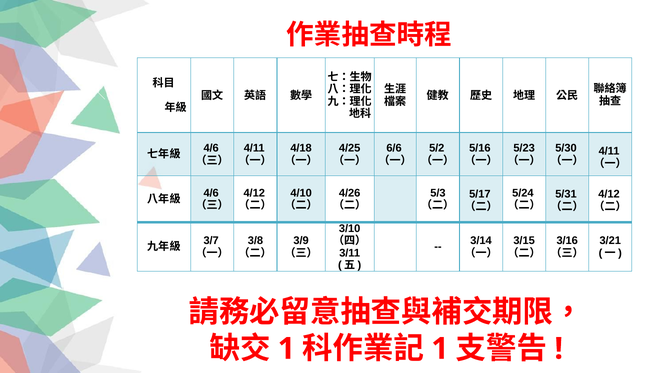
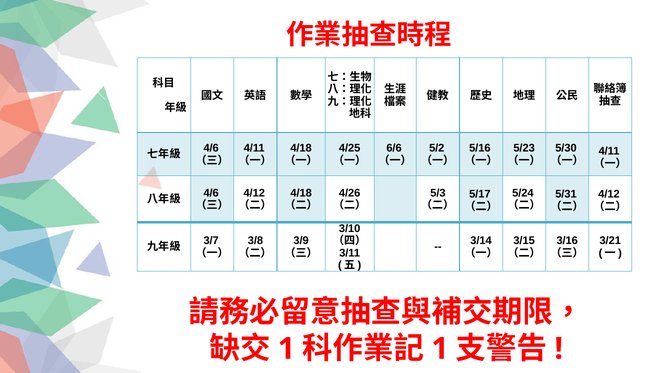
4/10: 4/10 -> 4/18 (301, 193)
